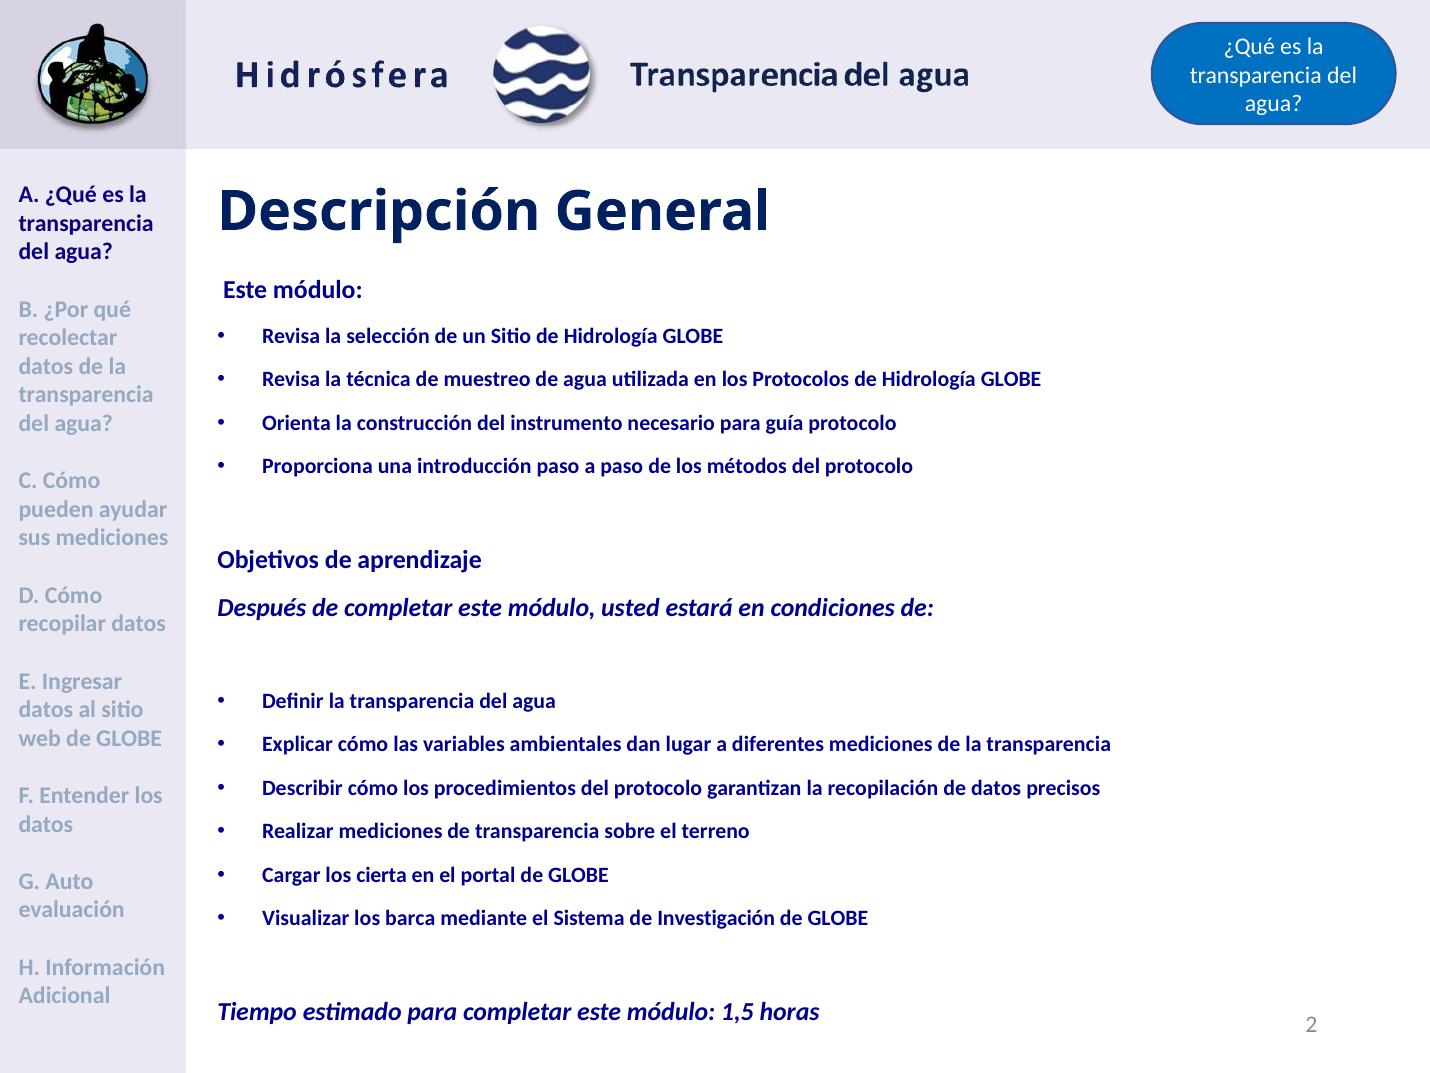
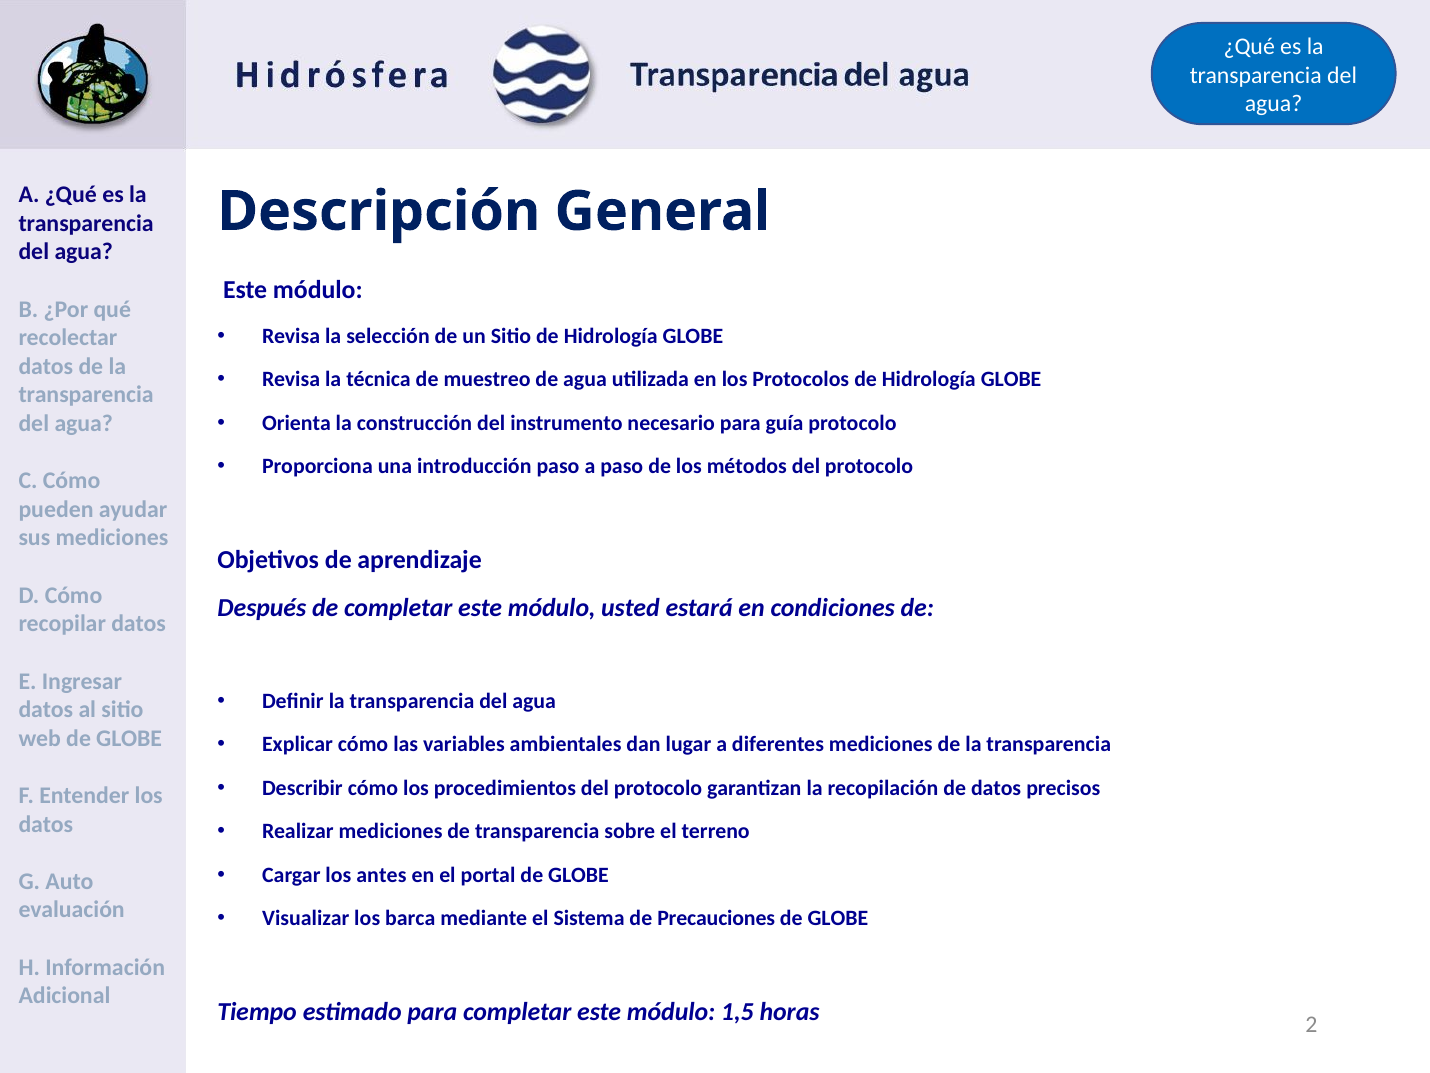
cierta: cierta -> antes (381, 875)
Investigación: Investigación -> Precauciones (716, 918)
